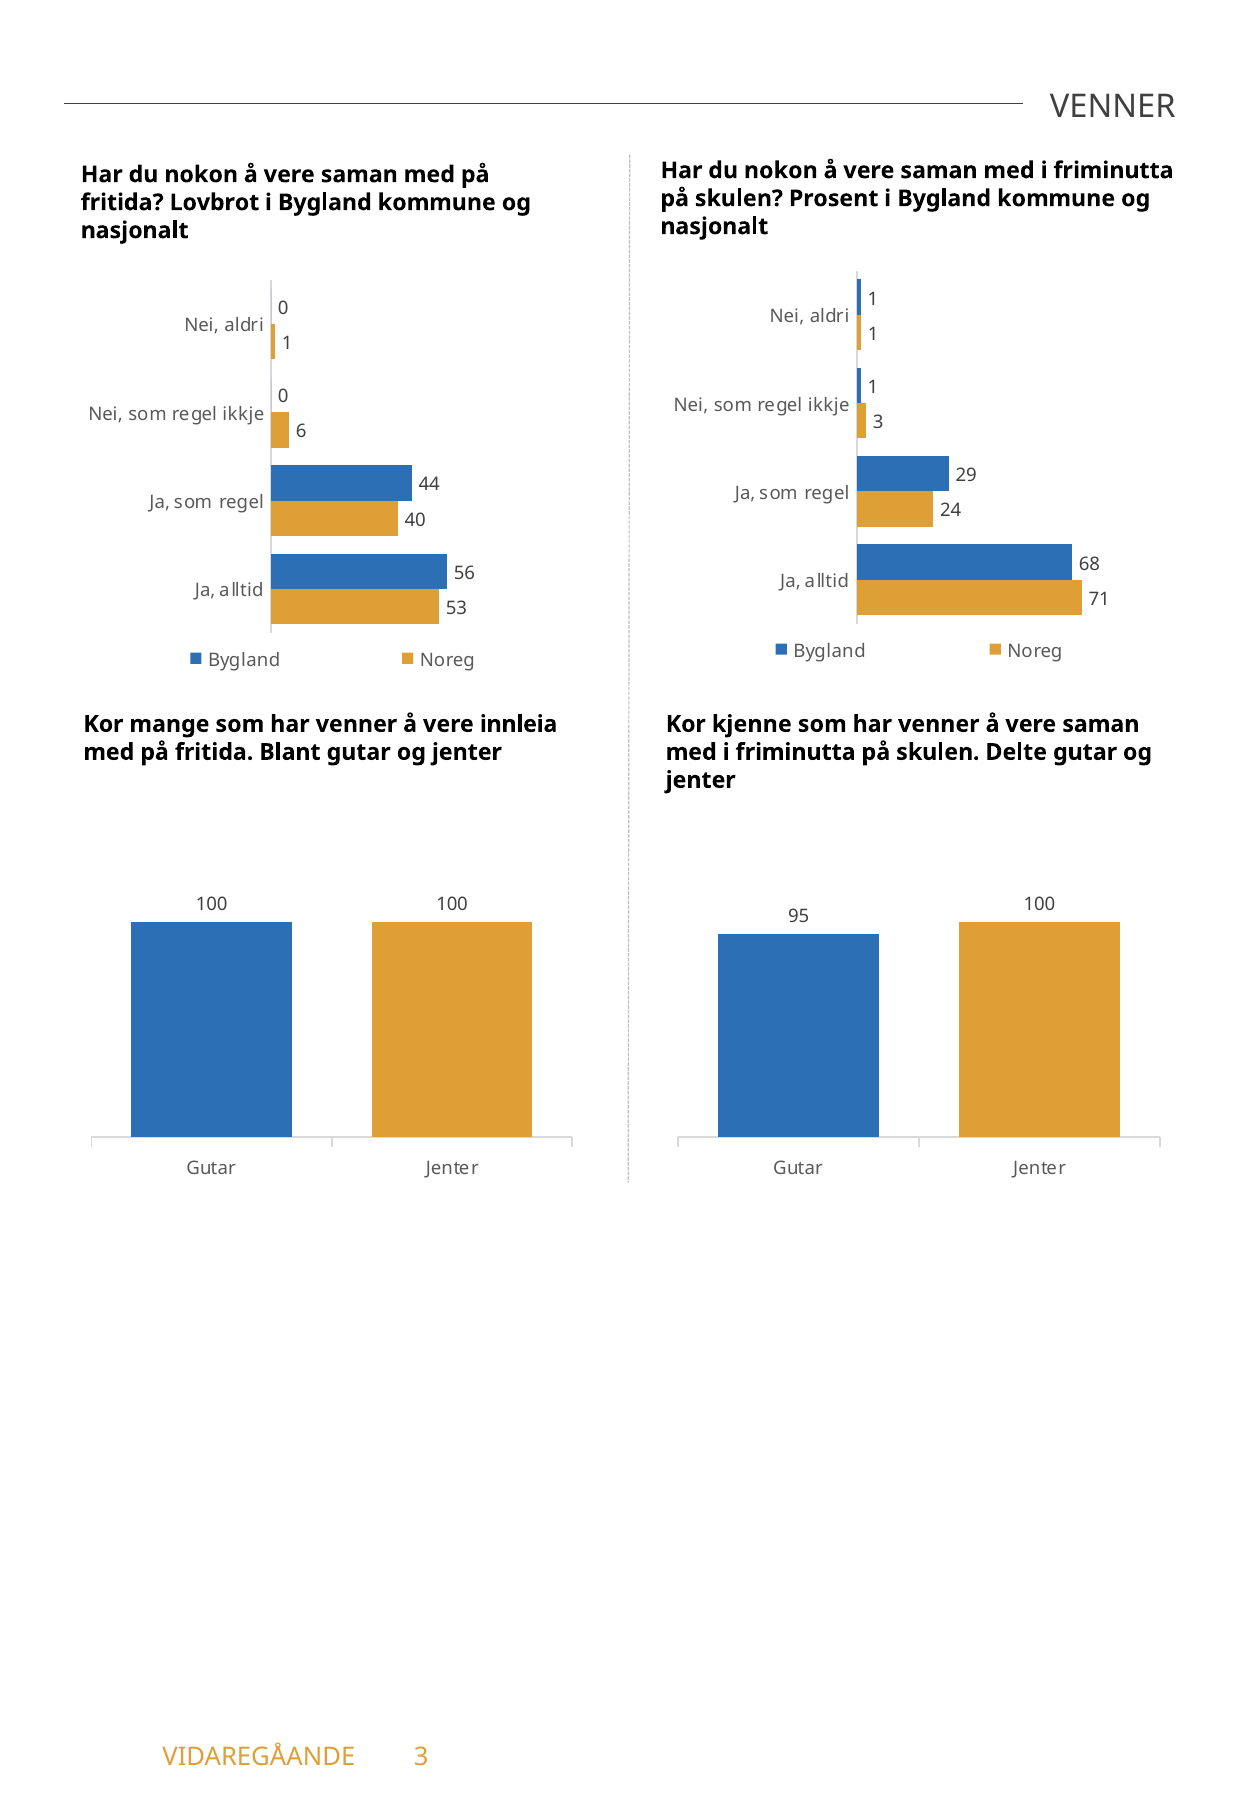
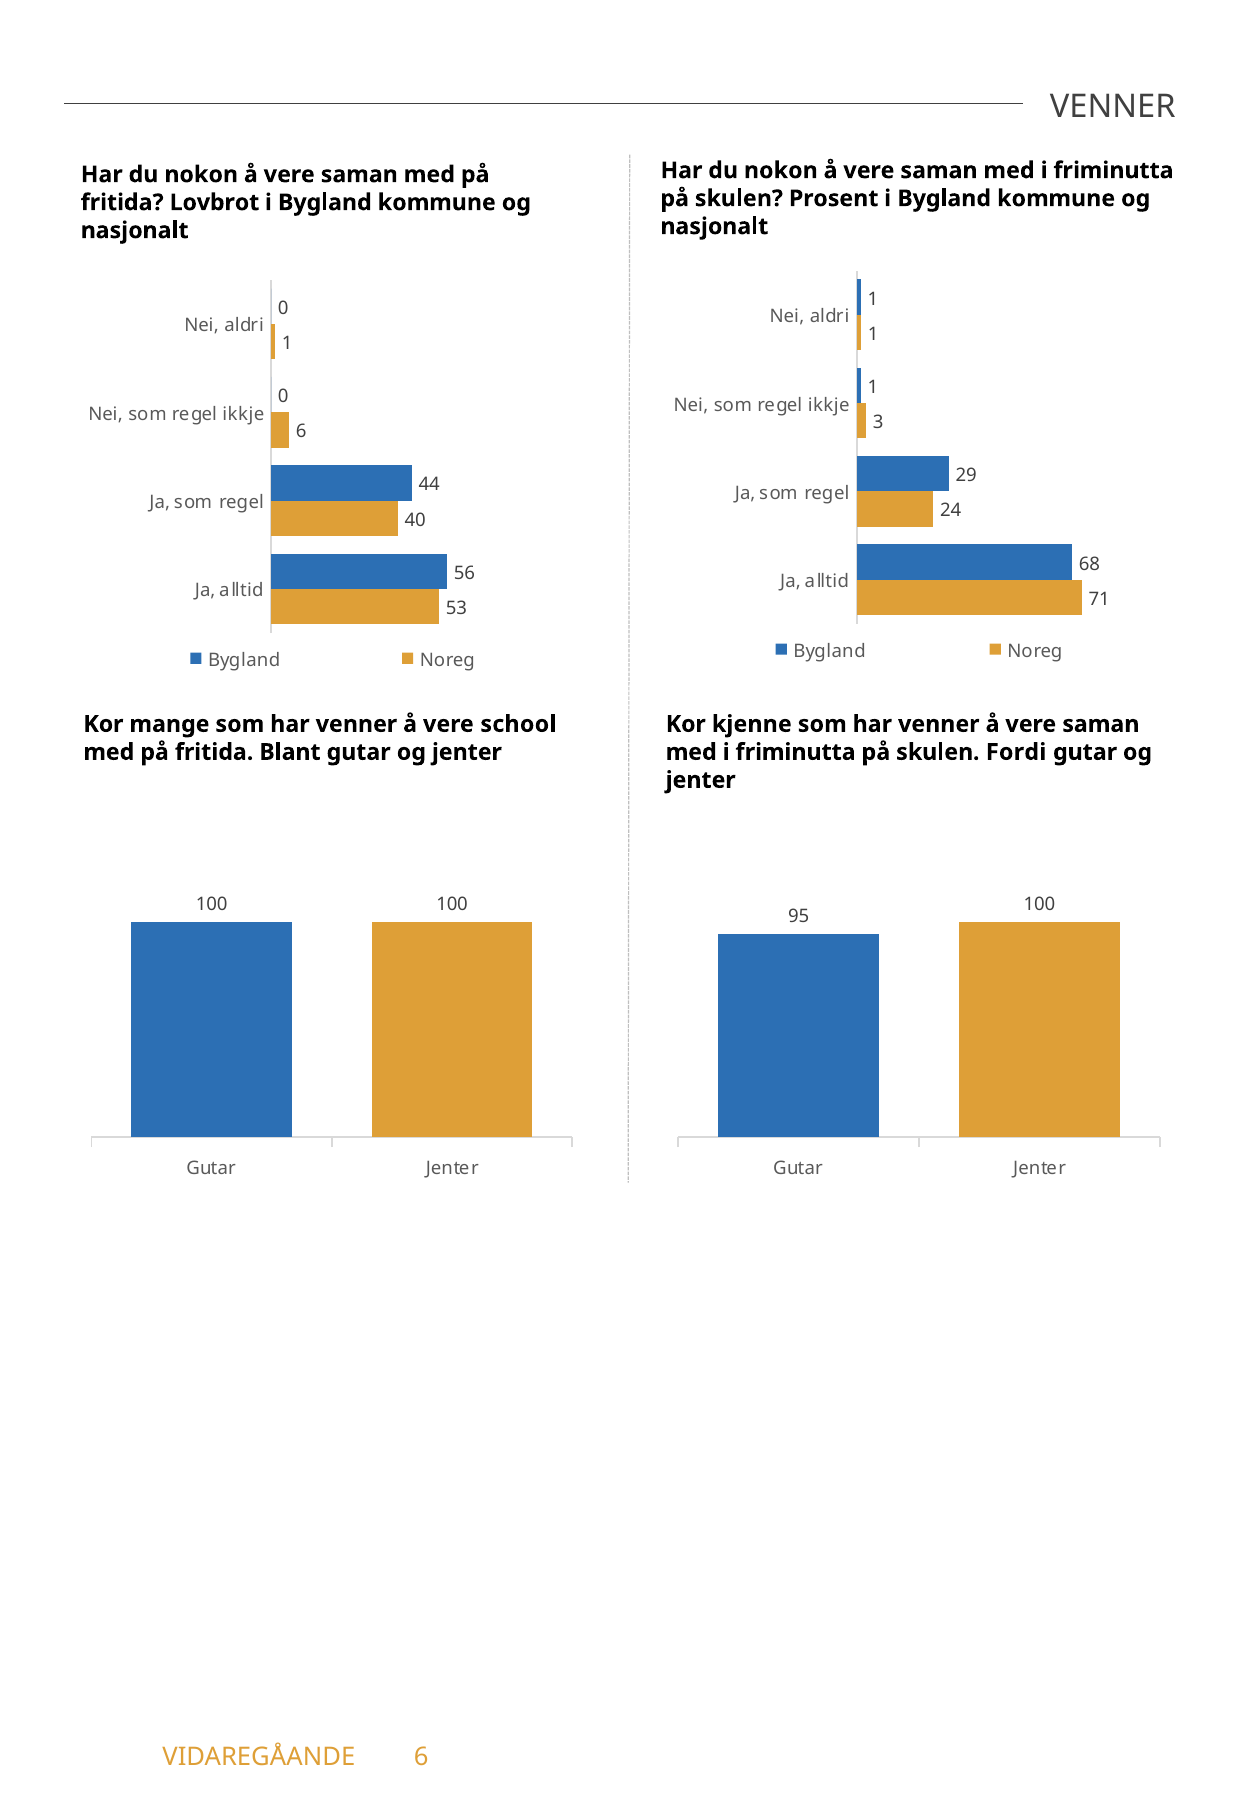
innleia: innleia -> school (518, 724)
Delte: Delte -> Fordi (1016, 752)
VIDAREGÅANDE 3: 3 -> 6 (421, 1757)
